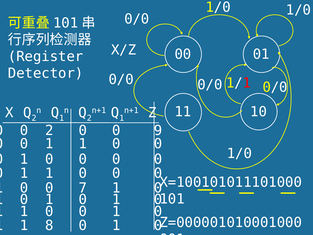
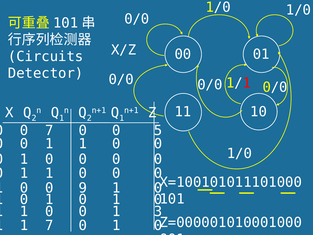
Register: Register -> Circuits (46, 56)
0 2: 2 -> 7 (49, 131)
9: 9 -> 5 (158, 131)
7: 7 -> 9 (83, 188)
0: 0 -> 3 (158, 211)
1 8: 8 -> 7 (49, 225)
